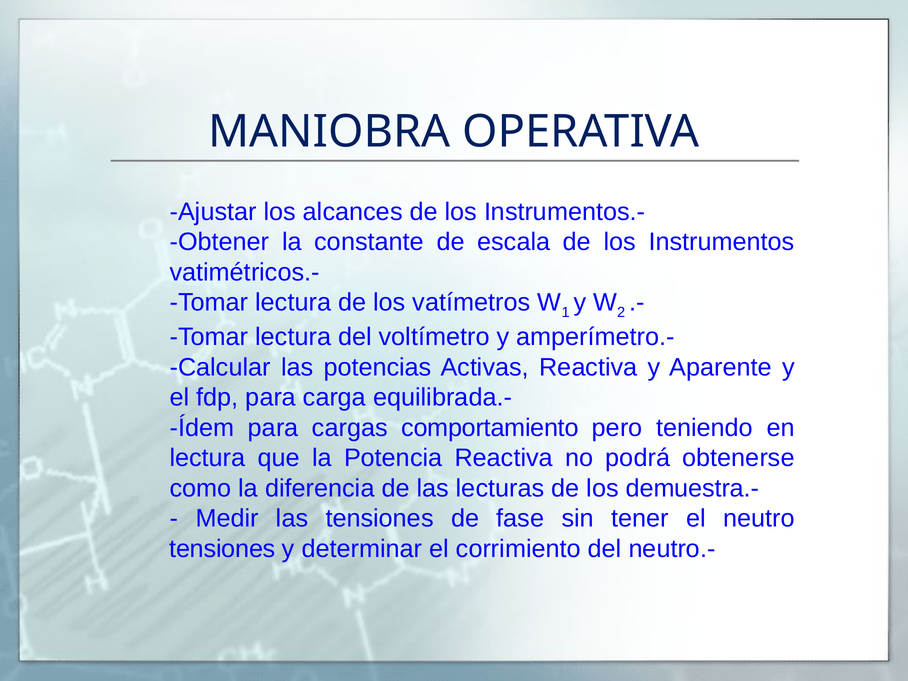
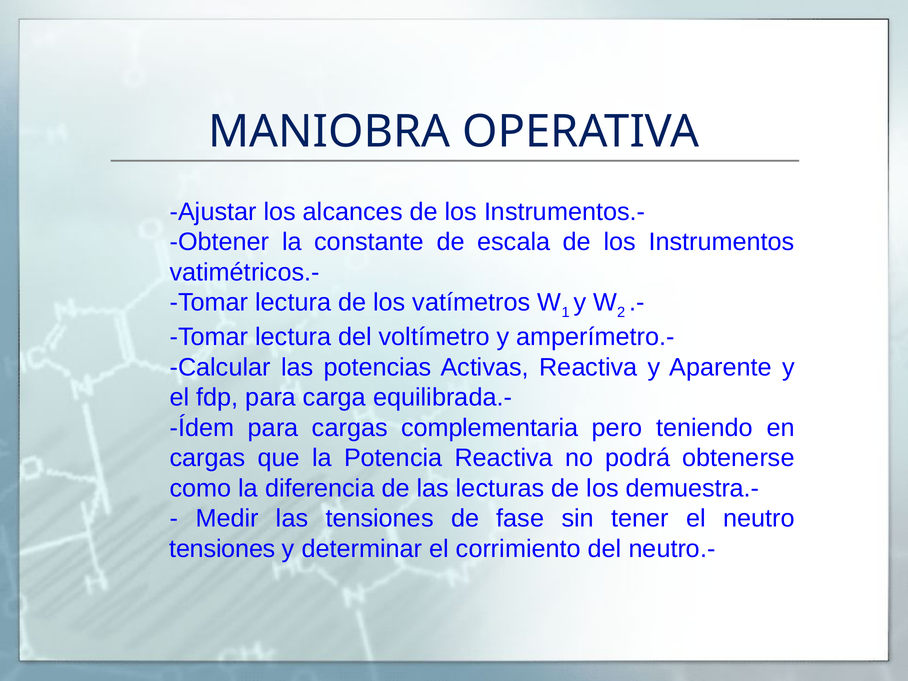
comportamiento: comportamiento -> complementaria (490, 428)
lectura: lectura -> cargas (208, 458)
